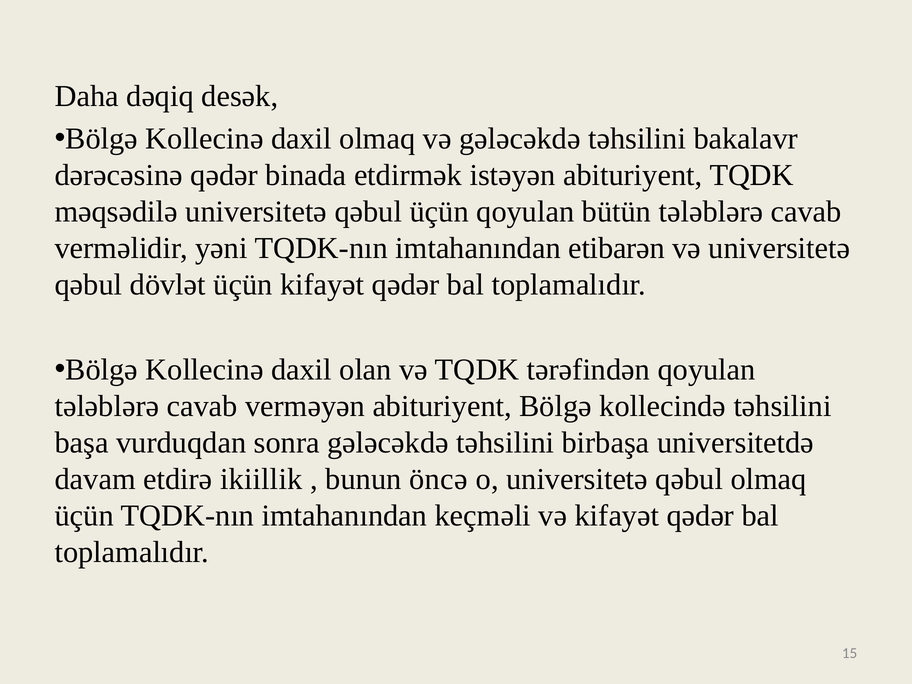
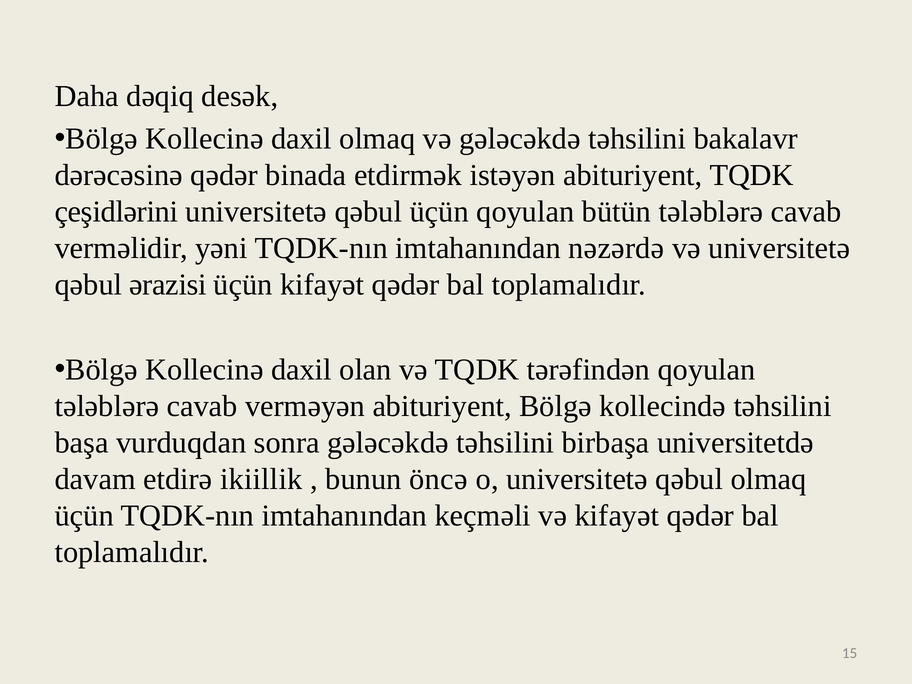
məqsədilə: məqsədilə -> çeşidlərini (116, 212)
etibarən: etibarən -> nəzərdə (616, 248)
dövlət: dövlət -> ərazisi (168, 285)
